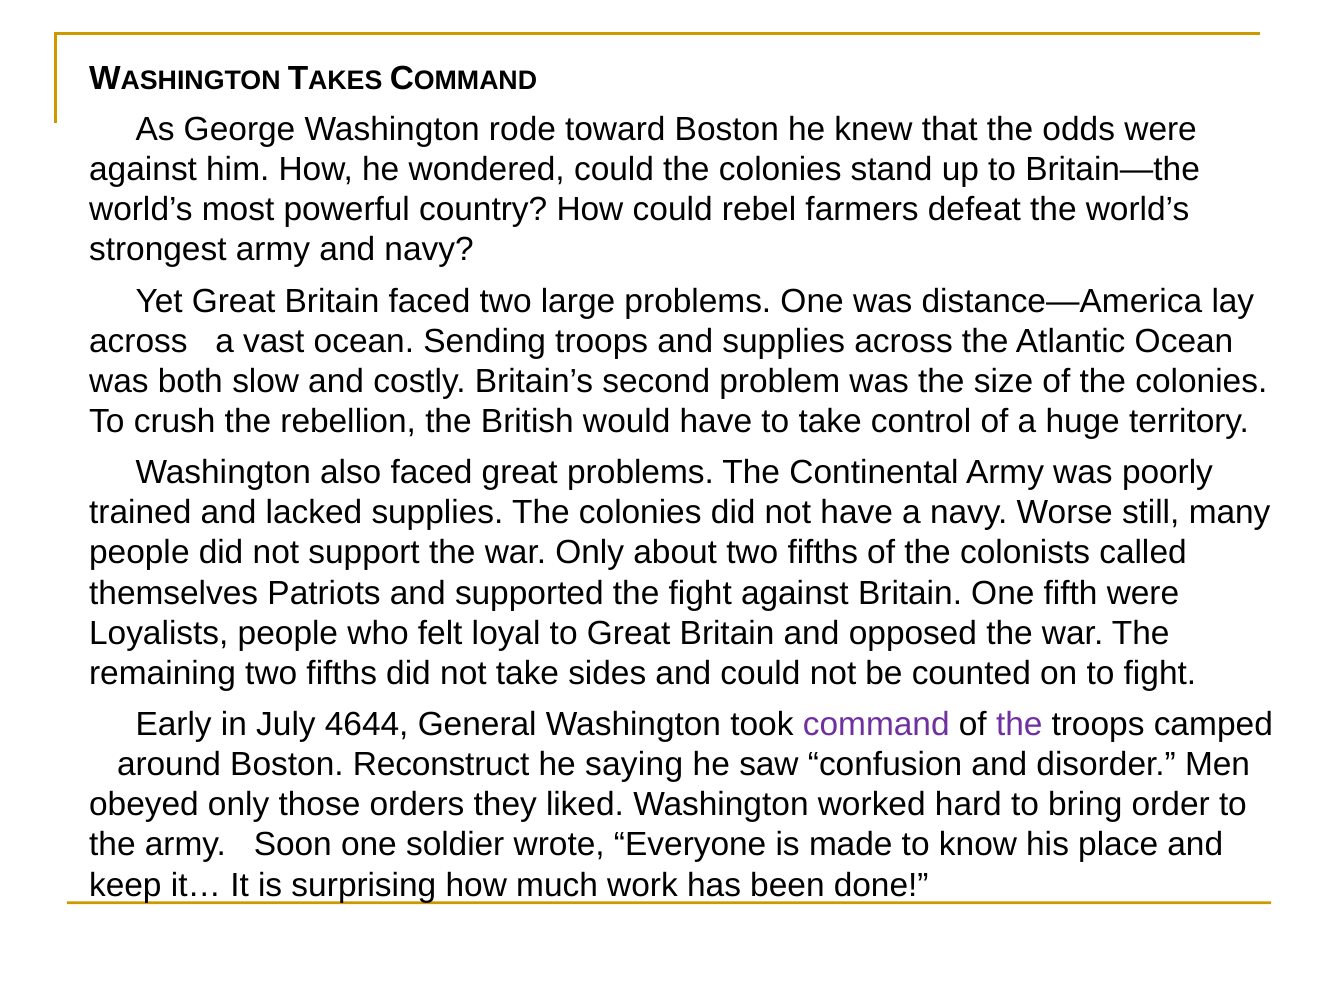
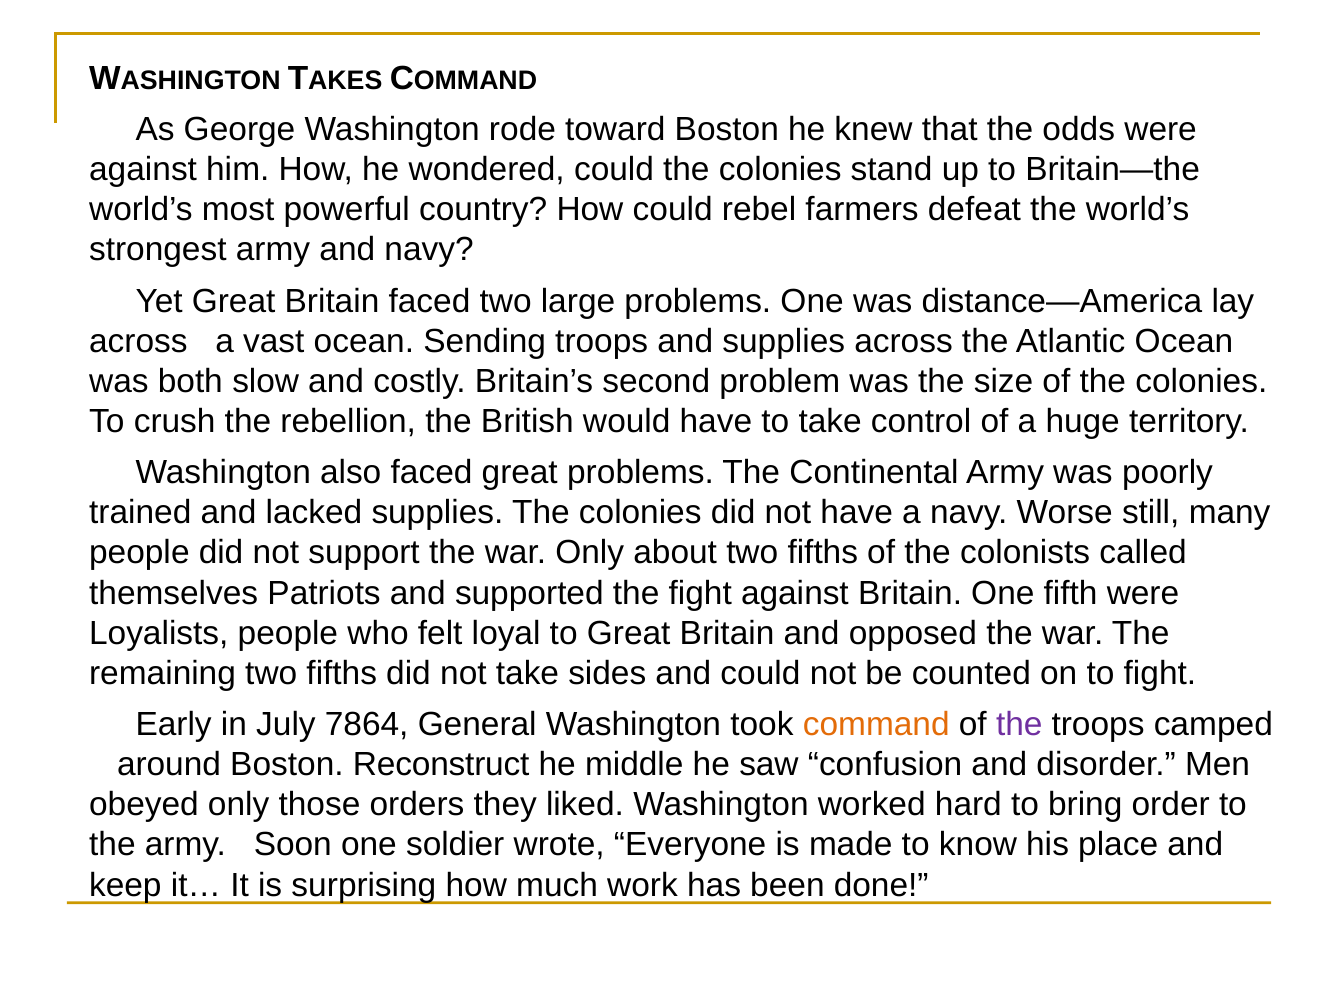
4644: 4644 -> 7864 (367, 725)
command colour: purple -> orange (876, 725)
saying: saying -> middle (634, 765)
